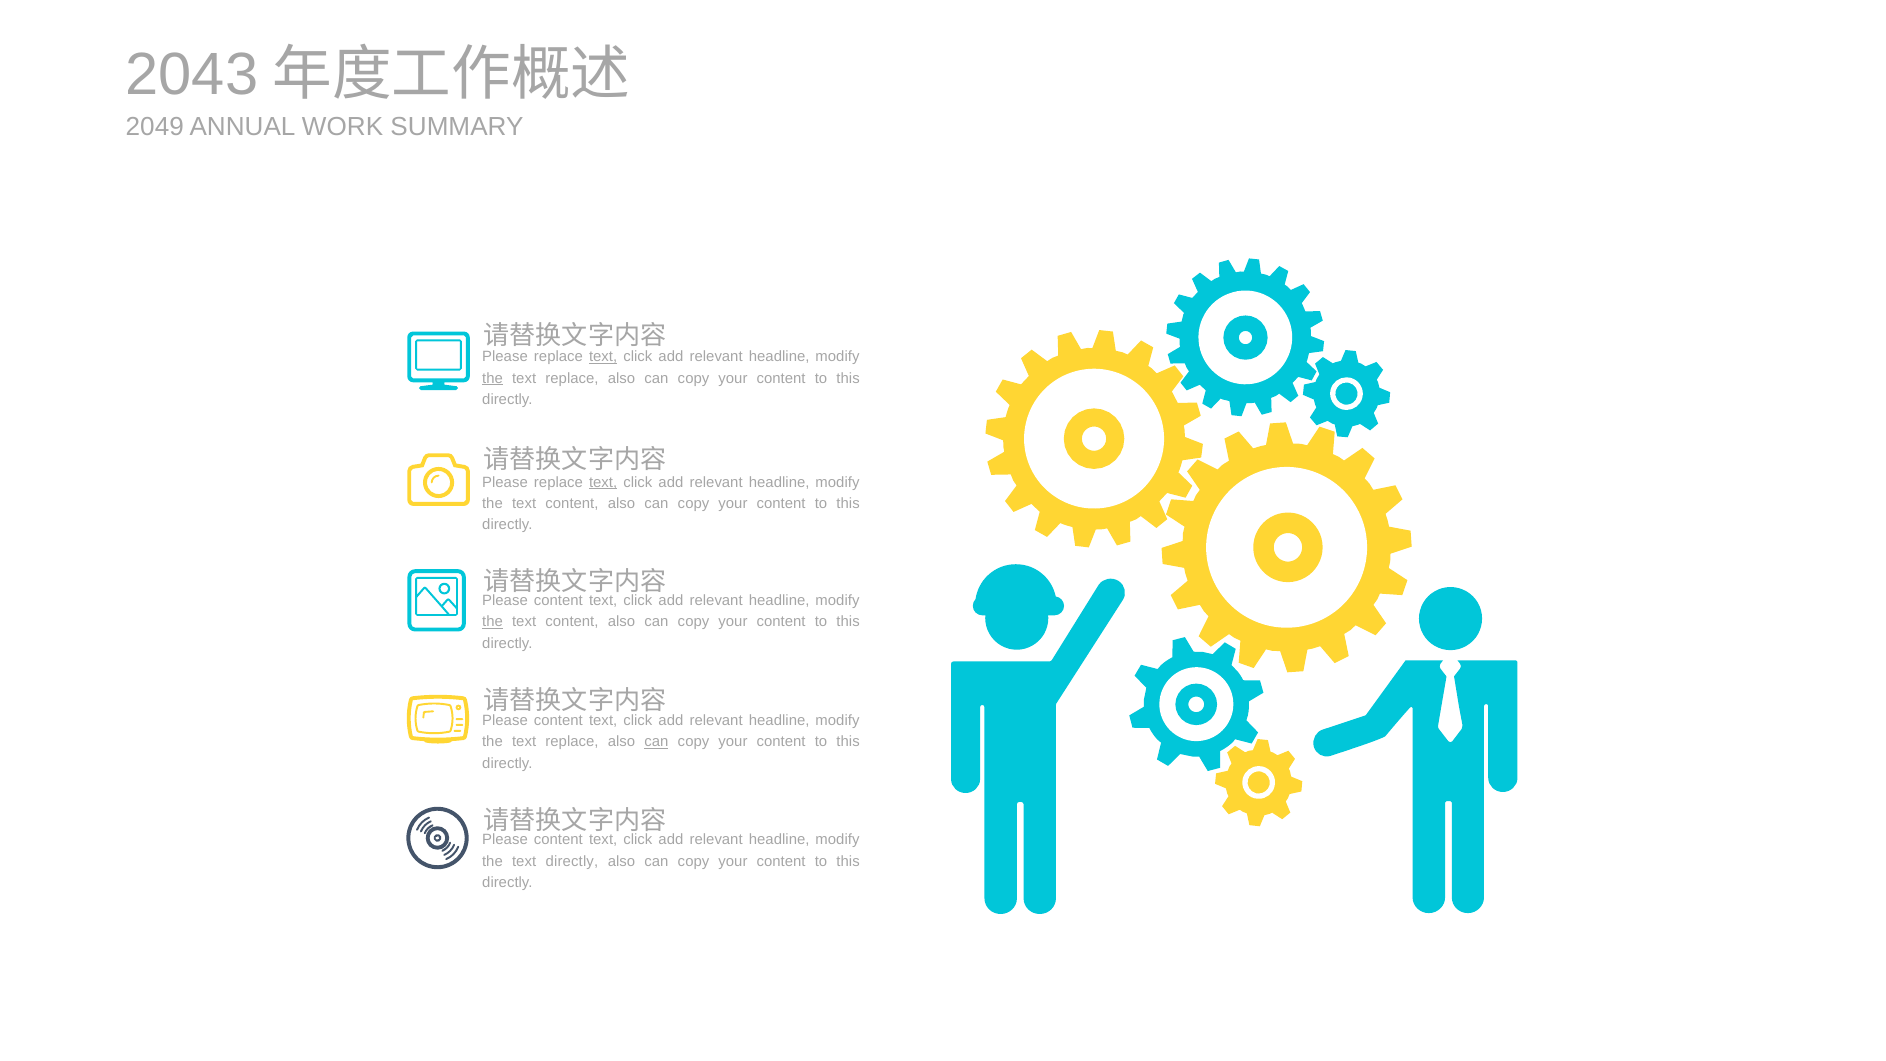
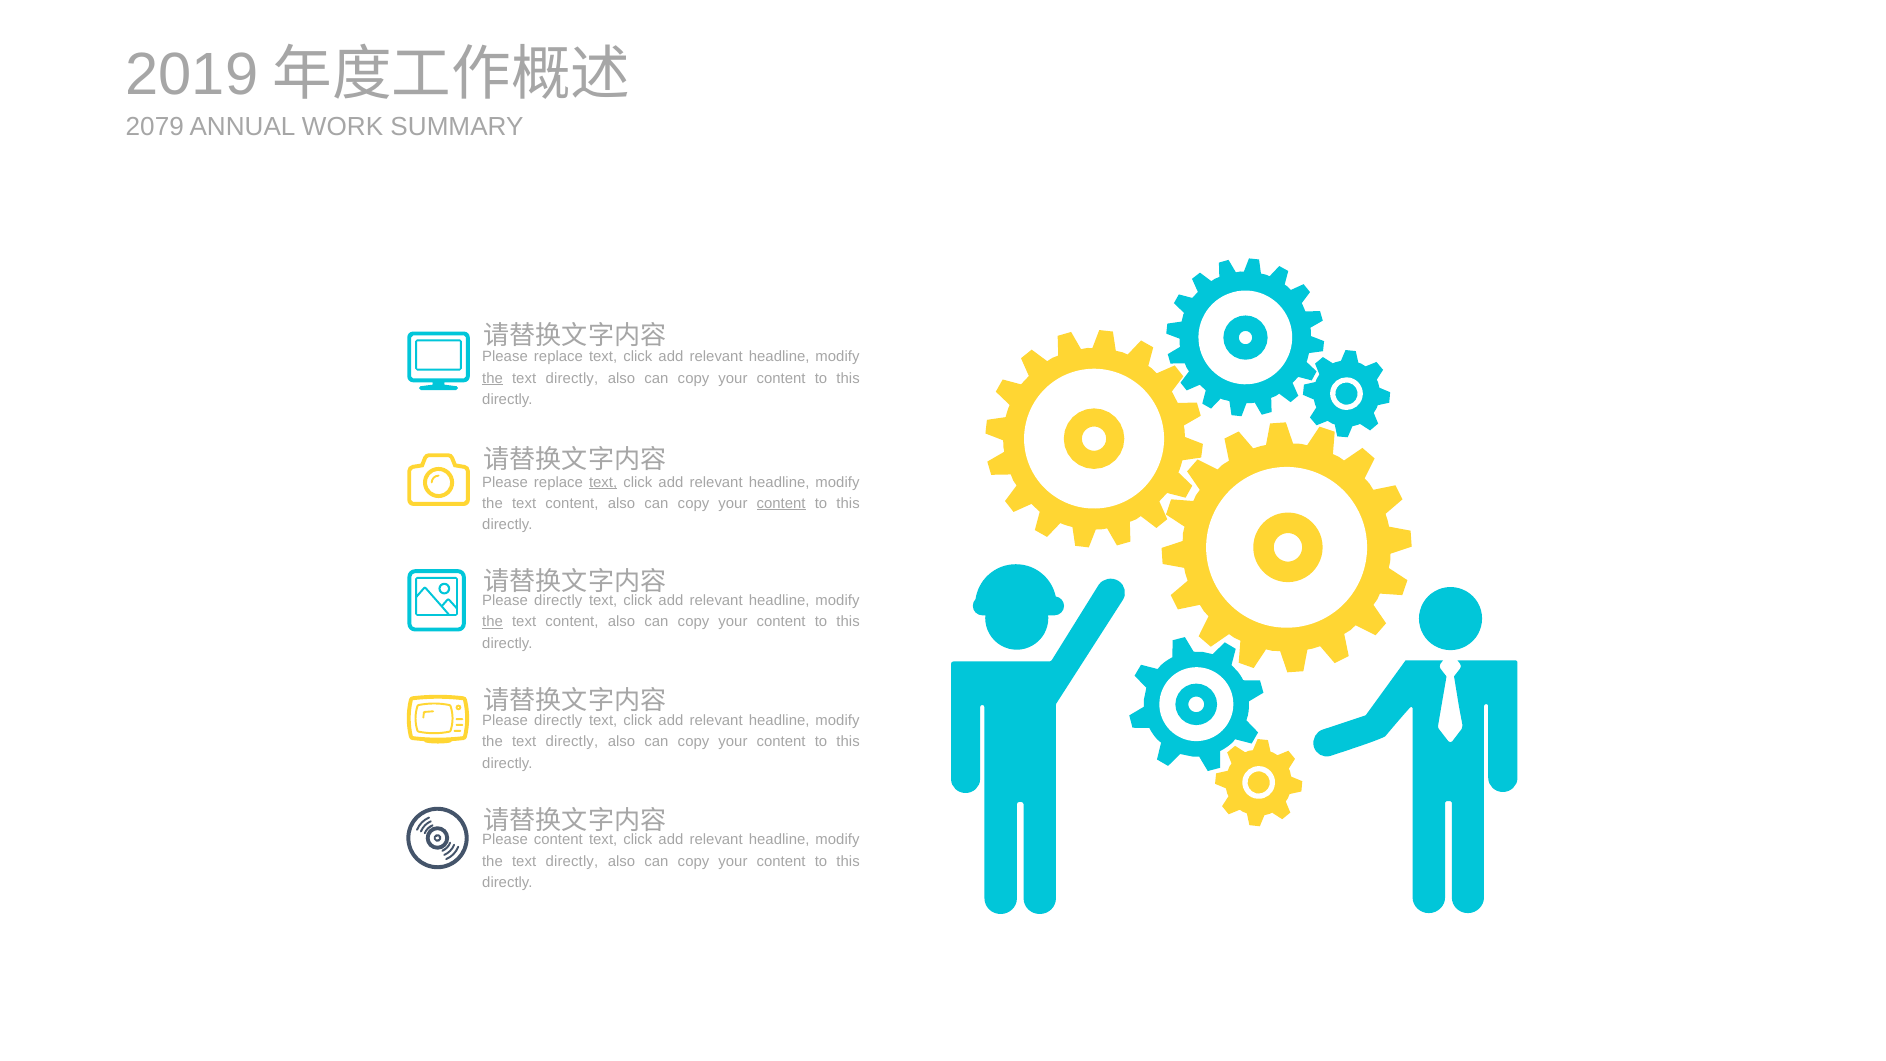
2043: 2043 -> 2019 (192, 74)
2049: 2049 -> 2079 (155, 127)
text underline: present -> none (603, 357)
replace: replace -> directly (572, 378)
content underline: none -> present (781, 503)
content: content -> directly (558, 600)
content: content -> directly (558, 720)
replace: replace -> directly (572, 742)
can underline: present -> none (656, 742)
